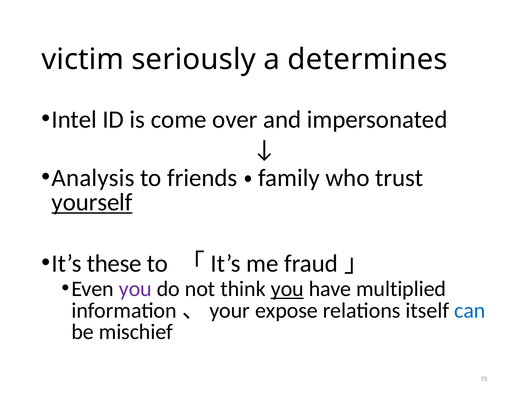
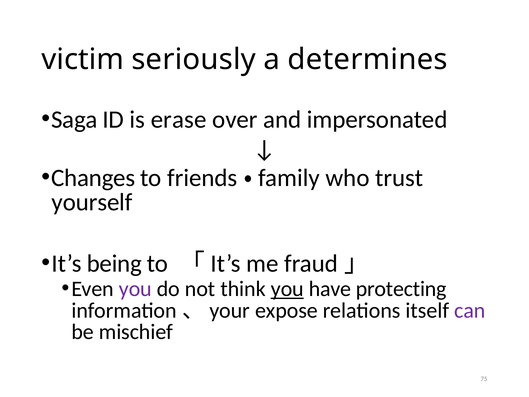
Intel: Intel -> Saga (74, 119)
come: come -> erase (179, 119)
Analysis: Analysis -> Changes (93, 178)
yourself underline: present -> none (92, 202)
these: these -> being (114, 263)
multiplied: multiplied -> protecting (401, 289)
can colour: blue -> purple (470, 310)
